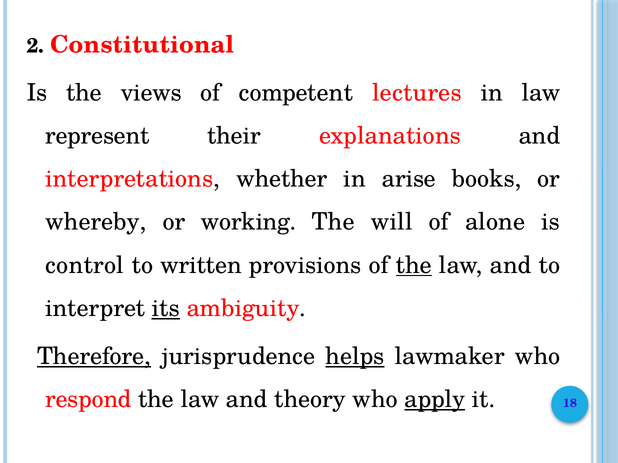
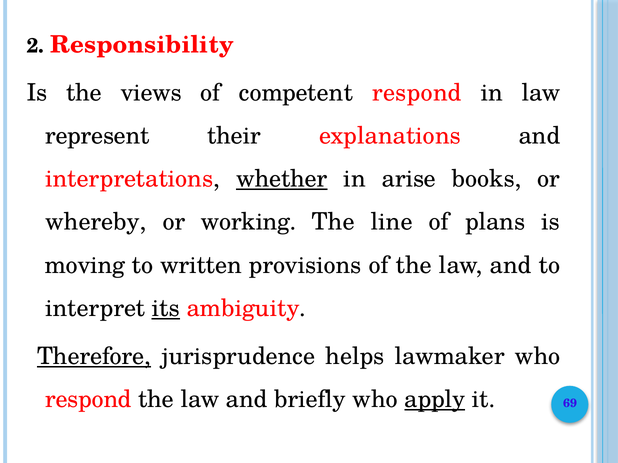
Constitutional: Constitutional -> Responsibility (142, 45)
competent lectures: lectures -> respond (417, 93)
whether underline: none -> present (282, 179)
will: will -> line (392, 222)
alone: alone -> plans (495, 222)
control: control -> moving (85, 265)
the underline: present -> none (414, 265)
helps underline: present -> none (355, 357)
theory: theory -> briefly (310, 400)
18: 18 -> 69 (570, 404)
